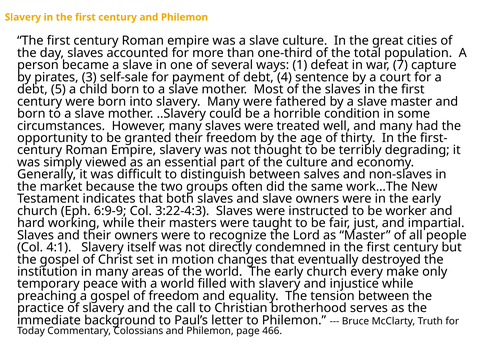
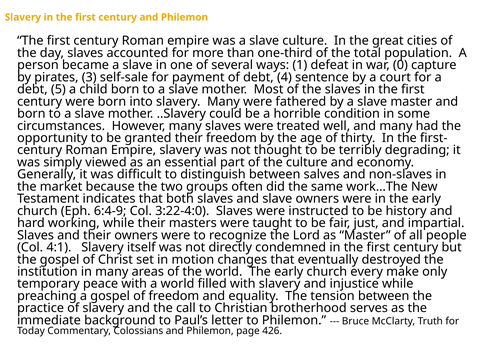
7: 7 -> 0 (400, 65)
6:9-9: 6:9-9 -> 6:4-9 (110, 211)
3:22-4:3: 3:22-4:3 -> 3:22-4:0 (182, 211)
worker: worker -> history (406, 211)
466: 466 -> 426 (272, 331)
